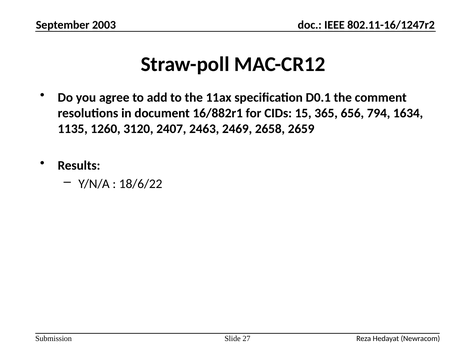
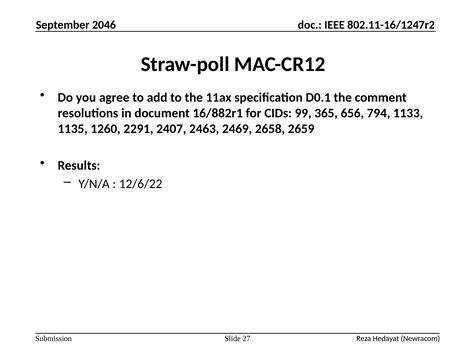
2003: 2003 -> 2046 (104, 25)
15: 15 -> 99 (303, 113)
1634: 1634 -> 1133 (408, 113)
3120: 3120 -> 2291 (138, 129)
18/6/22: 18/6/22 -> 12/6/22 (141, 184)
